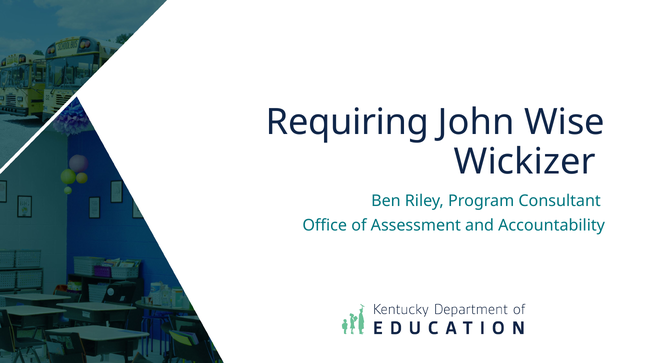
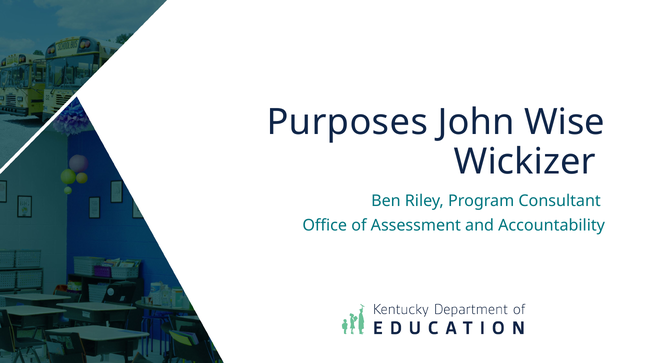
Requiring: Requiring -> Purposes (347, 122)
